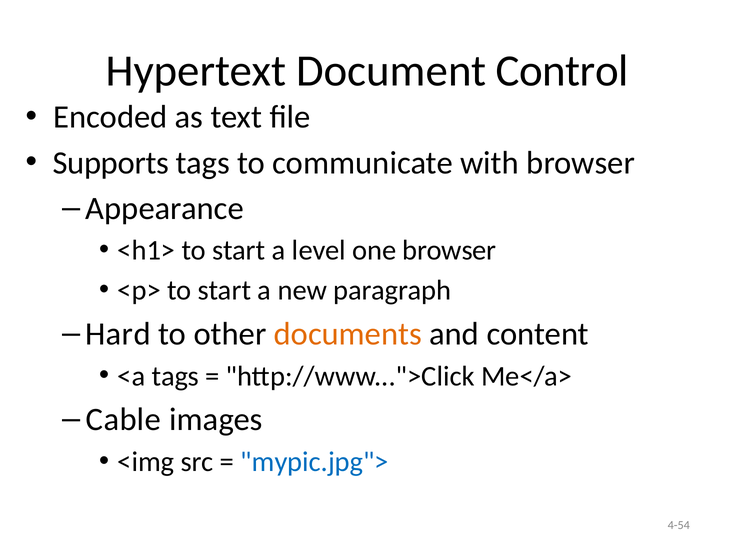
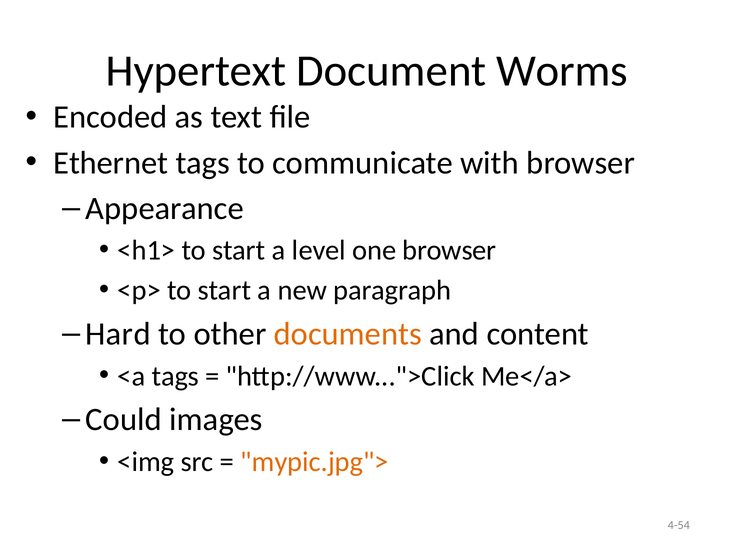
Control: Control -> Worms (562, 71)
Supports: Supports -> Ethernet (111, 163)
Cable: Cable -> Could (124, 420)
mypic.jpg"> colour: blue -> orange (315, 462)
